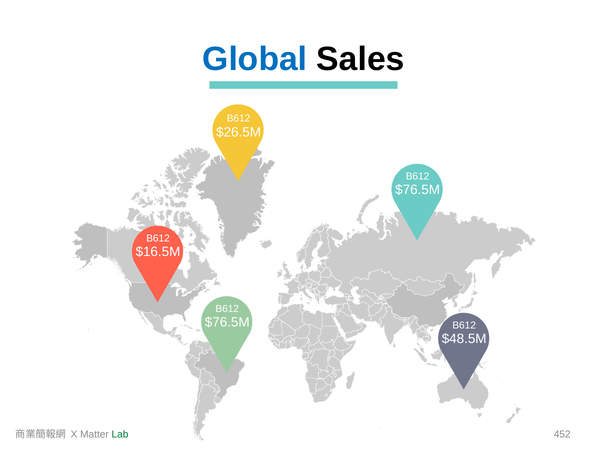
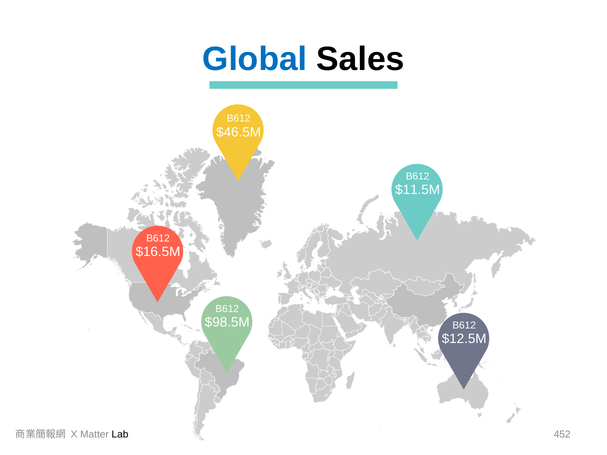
$26.5M: $26.5M -> $46.5M (239, 132)
$76.5M: $76.5M -> $11.5M (418, 190)
$76.5M: $76.5M -> $98.5M (227, 323)
$48.5M: $48.5M -> $12.5M (464, 339)
Lab colour: green -> black (120, 435)
